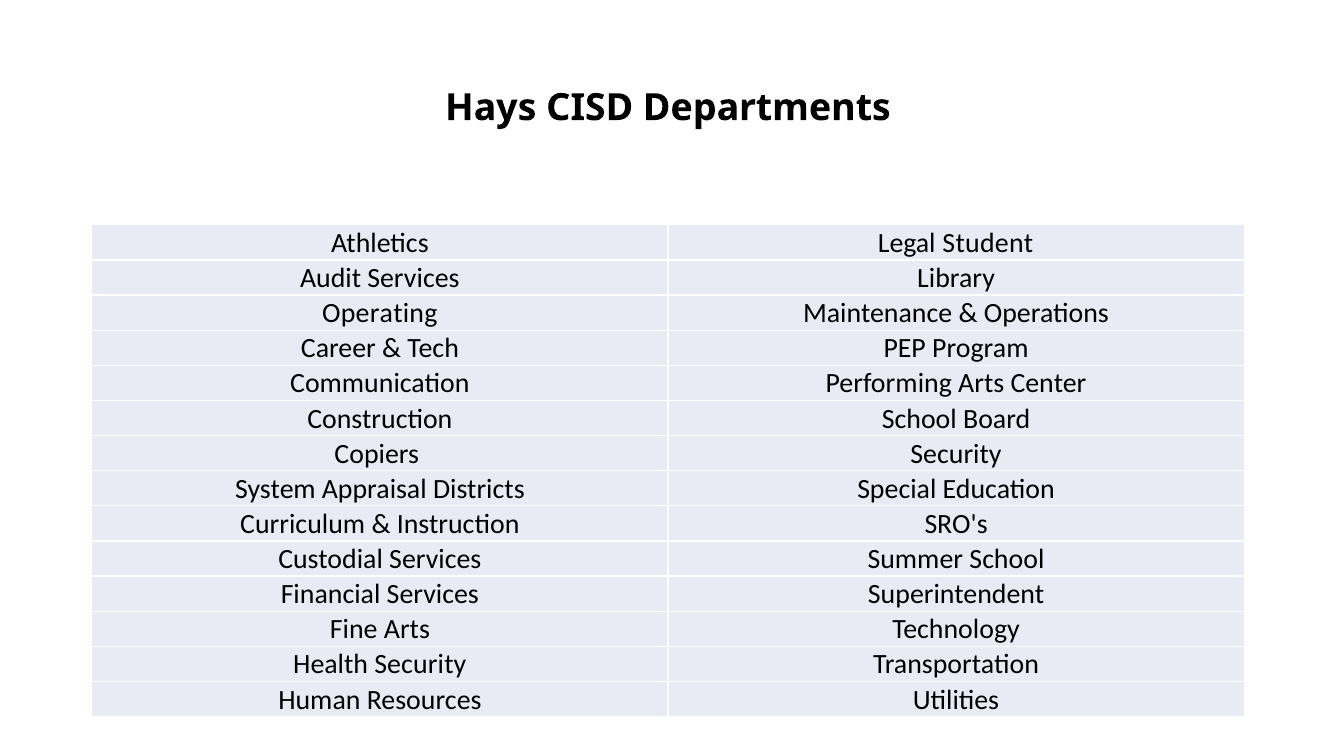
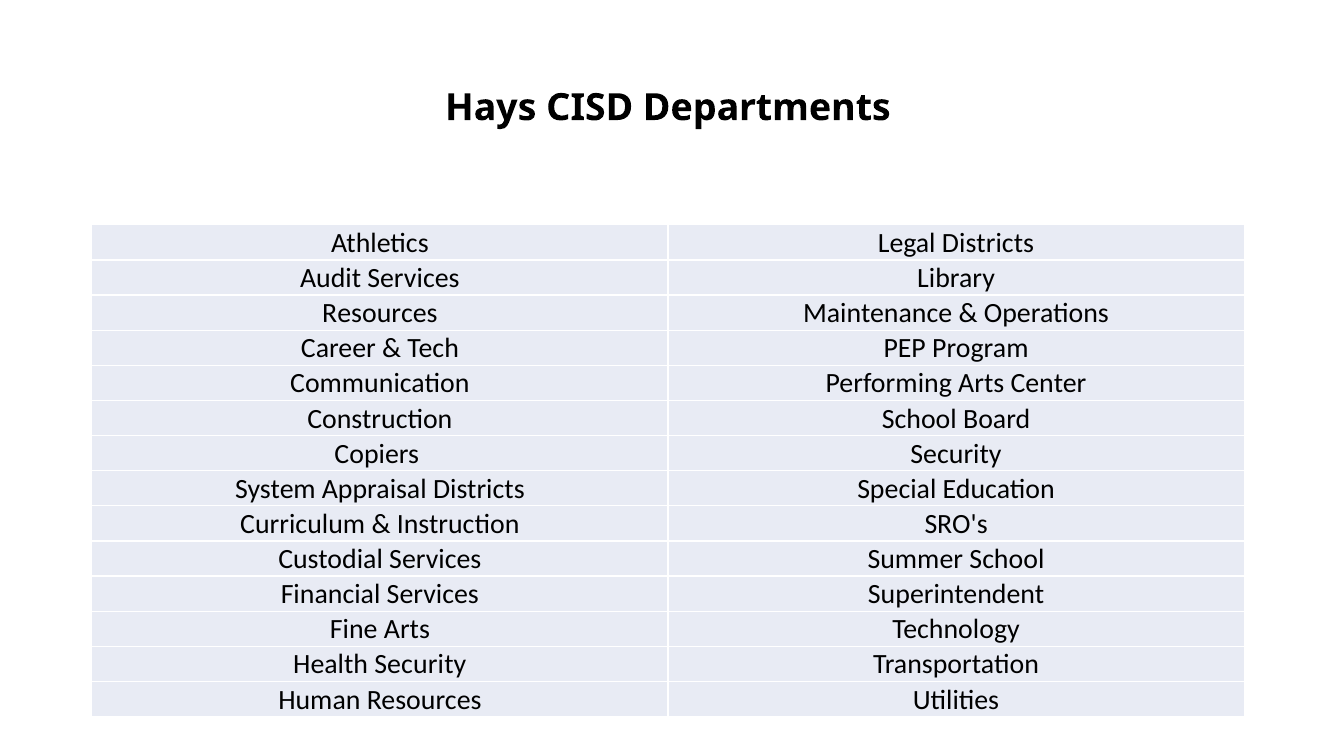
Legal Student: Student -> Districts (988, 243)
Operating: Operating -> Resources (380, 314)
